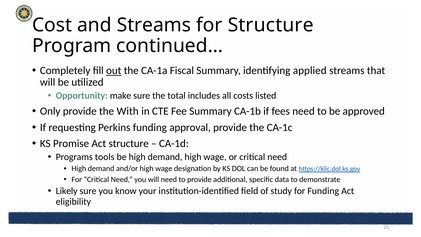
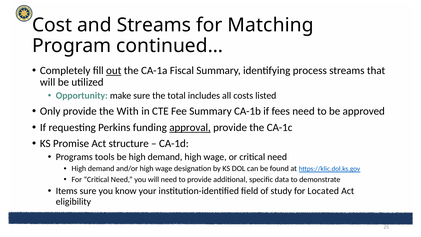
for Structure: Structure -> Matching (271, 25)
applied: applied -> process (310, 70)
approval underline: none -> present (190, 127)
Likely: Likely -> Items (67, 191)
for Funding: Funding -> Located (323, 191)
